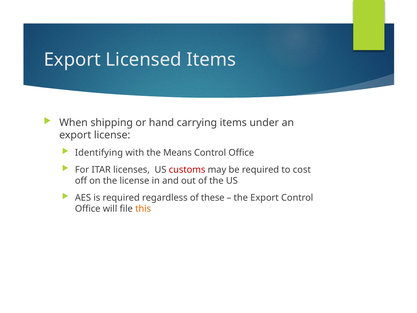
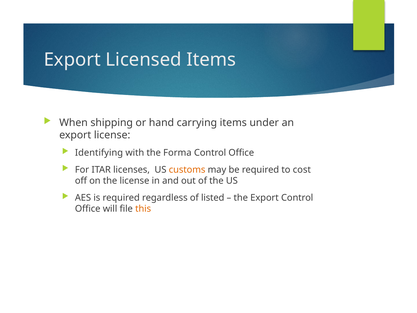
Means: Means -> Forma (177, 153)
customs colour: red -> orange (187, 170)
these: these -> listed (213, 198)
